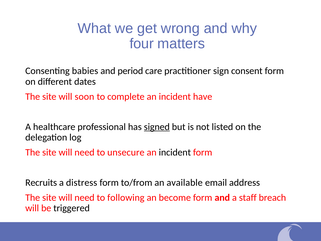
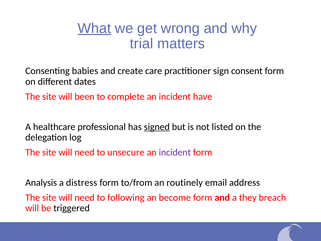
What underline: none -> present (94, 28)
four: four -> trial (142, 44)
period: period -> create (130, 71)
soon: soon -> been (85, 97)
incident colour: black -> purple (175, 152)
Recruits: Recruits -> Analysis (41, 182)
available: available -> routinely (185, 182)
staff: staff -> they (248, 197)
